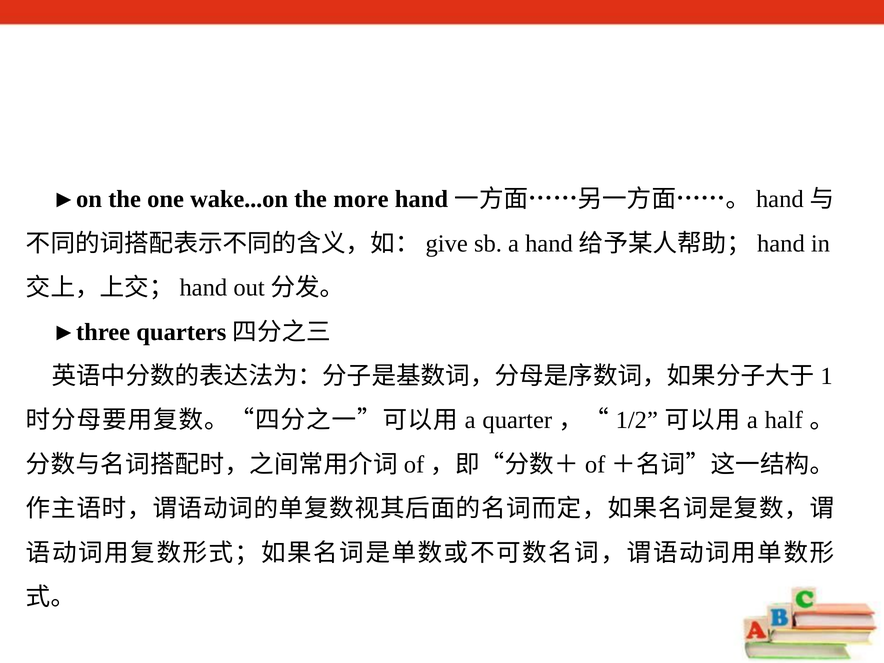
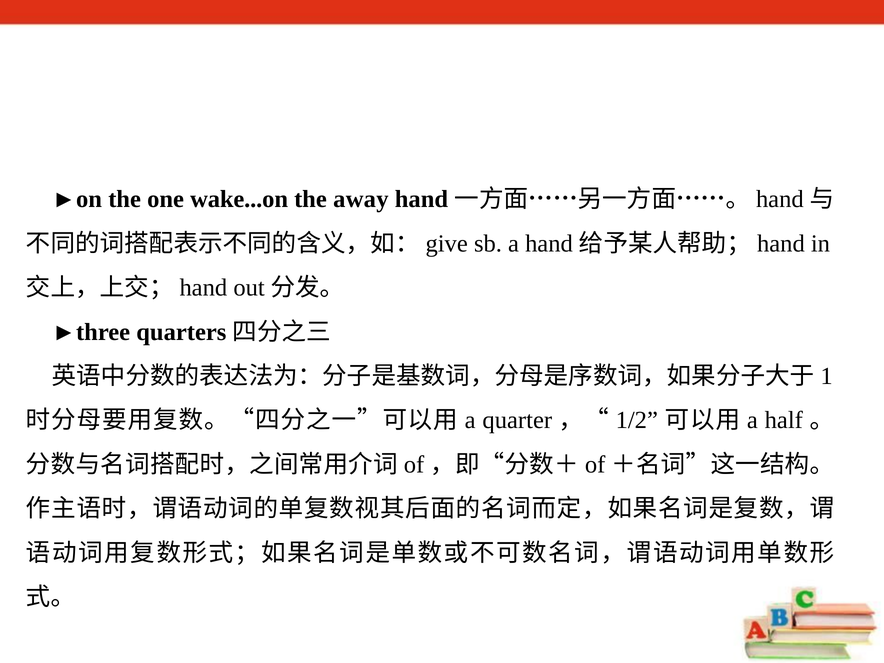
more: more -> away (361, 199)
